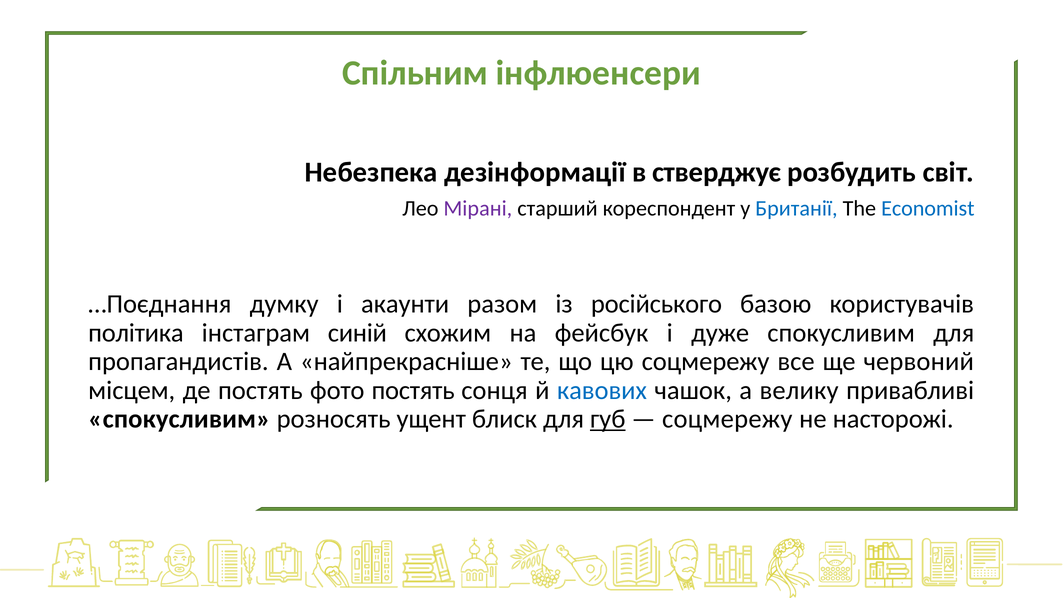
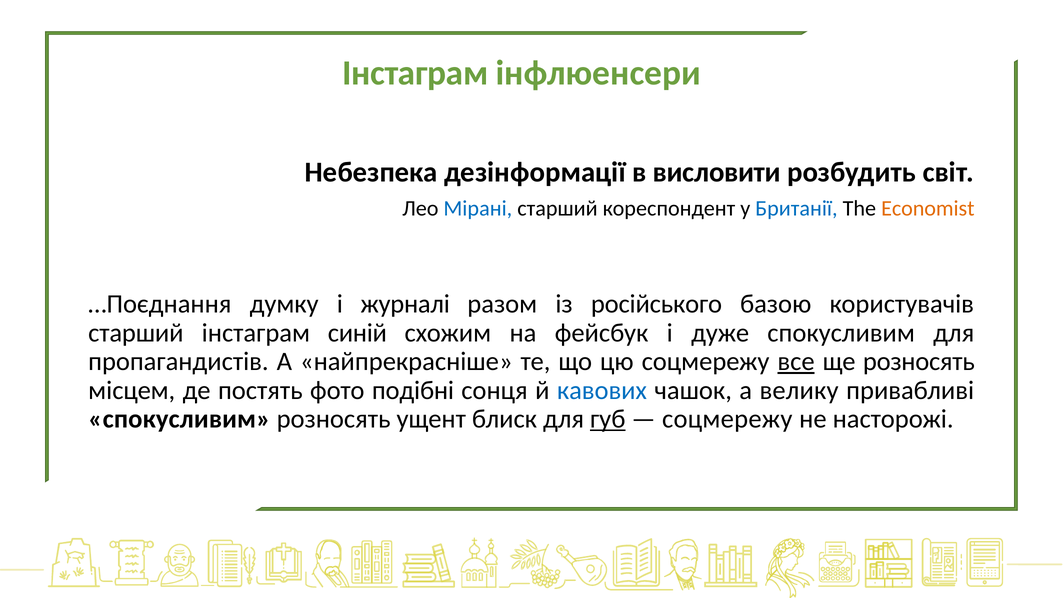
Спільним: Спільним -> Інстаграм (415, 73)
стверджує: стверджує -> висловити (717, 172)
Мірані colour: purple -> blue (478, 208)
Economist colour: blue -> orange (928, 208)
акаунти: акаунти -> журналі (405, 304)
політика: політика -> старший (136, 333)
все underline: none -> present (796, 362)
ще червоний: червоний -> розносять (919, 362)
фото постять: постять -> подібні (413, 390)
